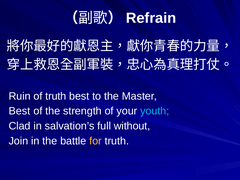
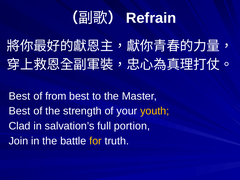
Ruin: Ruin -> Best (20, 96)
of truth: truth -> from (56, 96)
youth colour: light blue -> yellow (155, 111)
without: without -> portion (132, 126)
